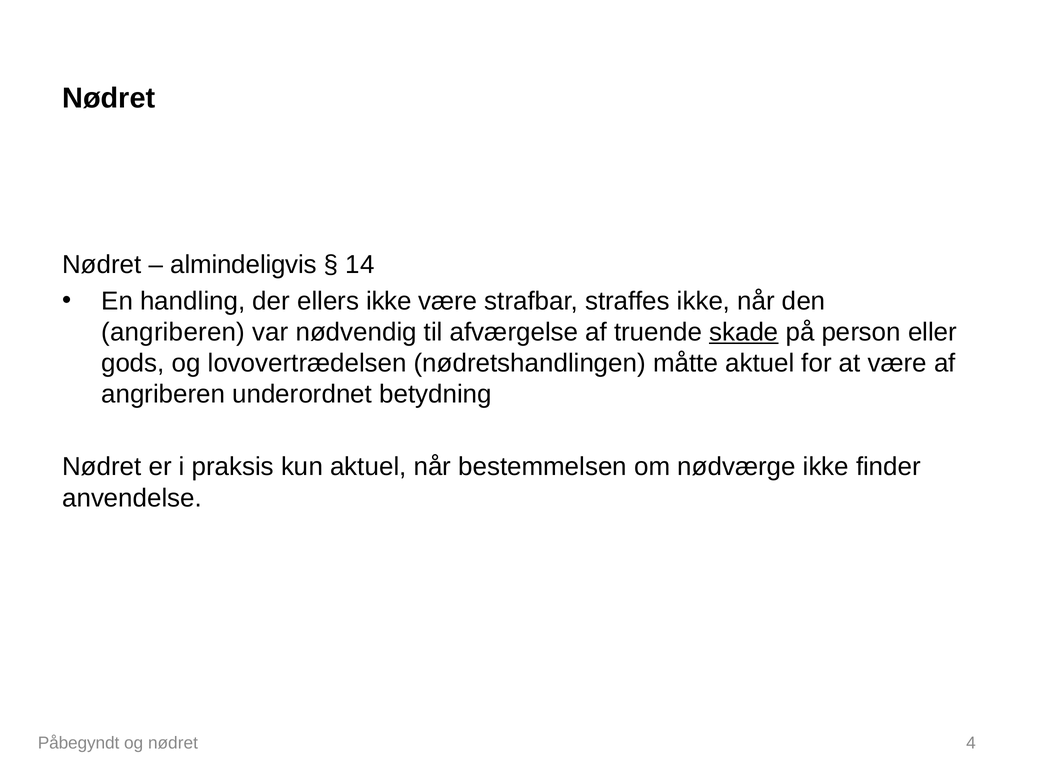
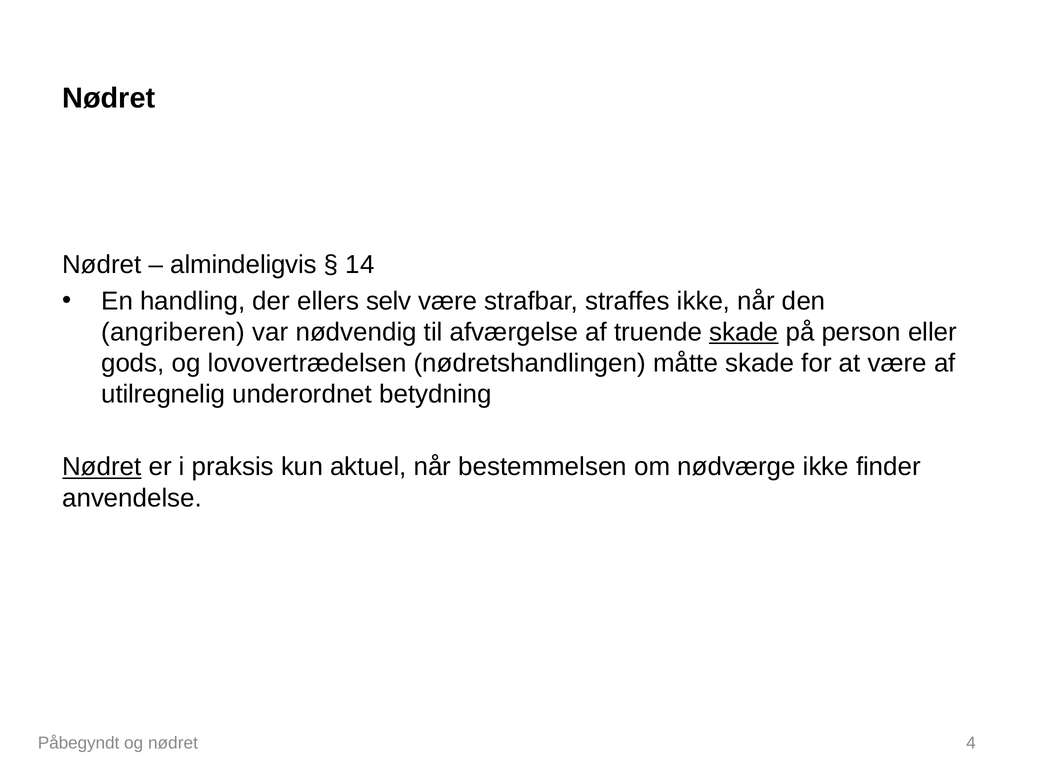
ellers ikke: ikke -> selv (389, 301)
måtte aktuel: aktuel -> skade (760, 363)
angriberen: angriberen -> utilregnelig (163, 395)
Nødret underline: none -> present (102, 467)
